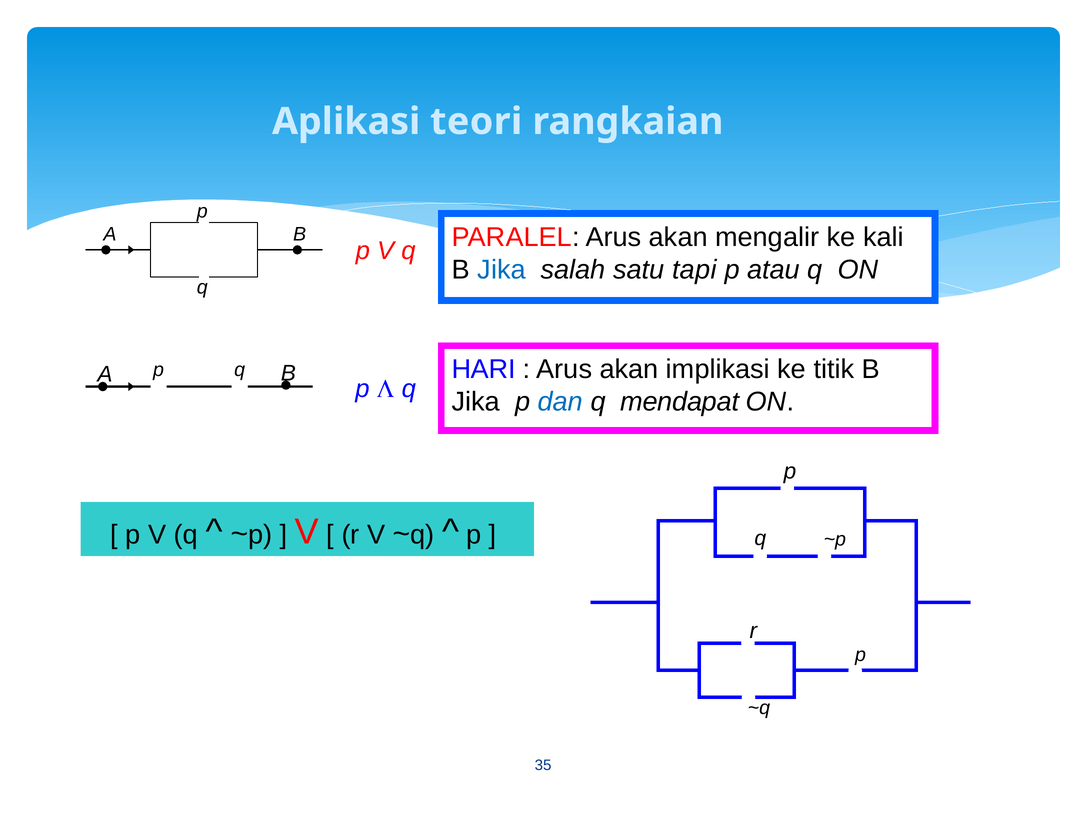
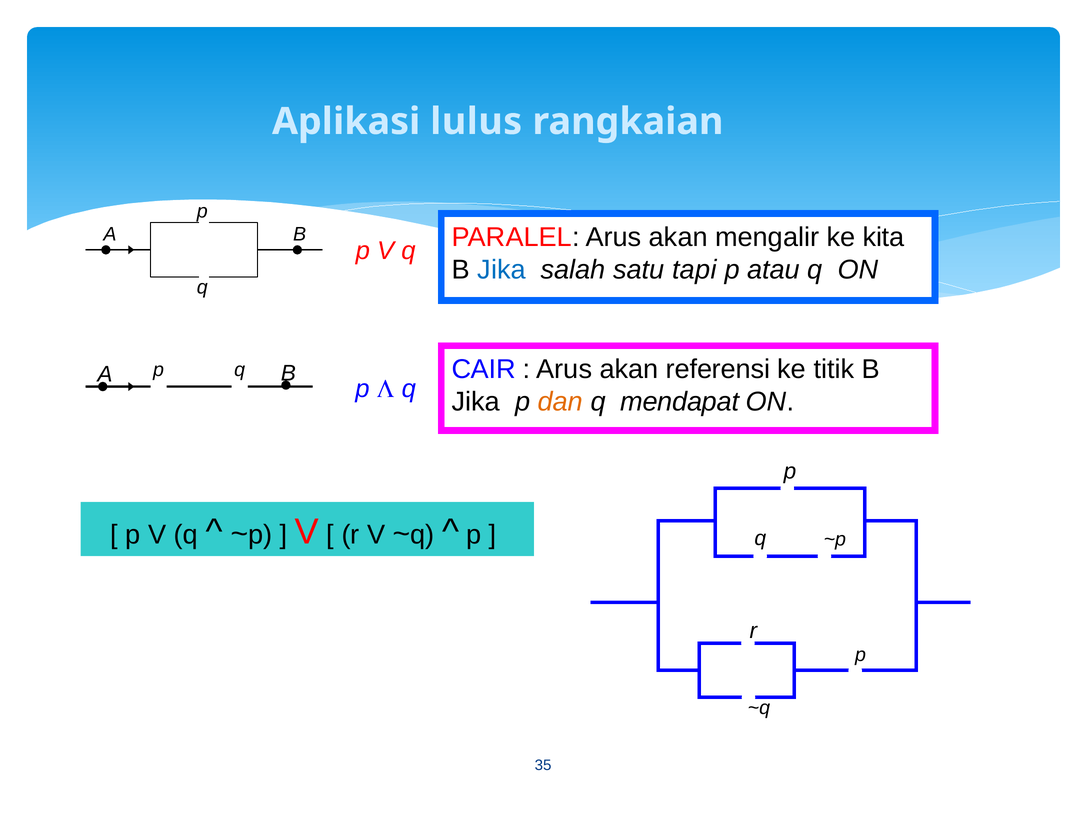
teori: teori -> lulus (476, 121)
kali: kali -> kita (883, 237)
HARI: HARI -> CAIR (484, 369)
implikasi: implikasi -> referensi (718, 369)
dan colour: blue -> orange (560, 402)
